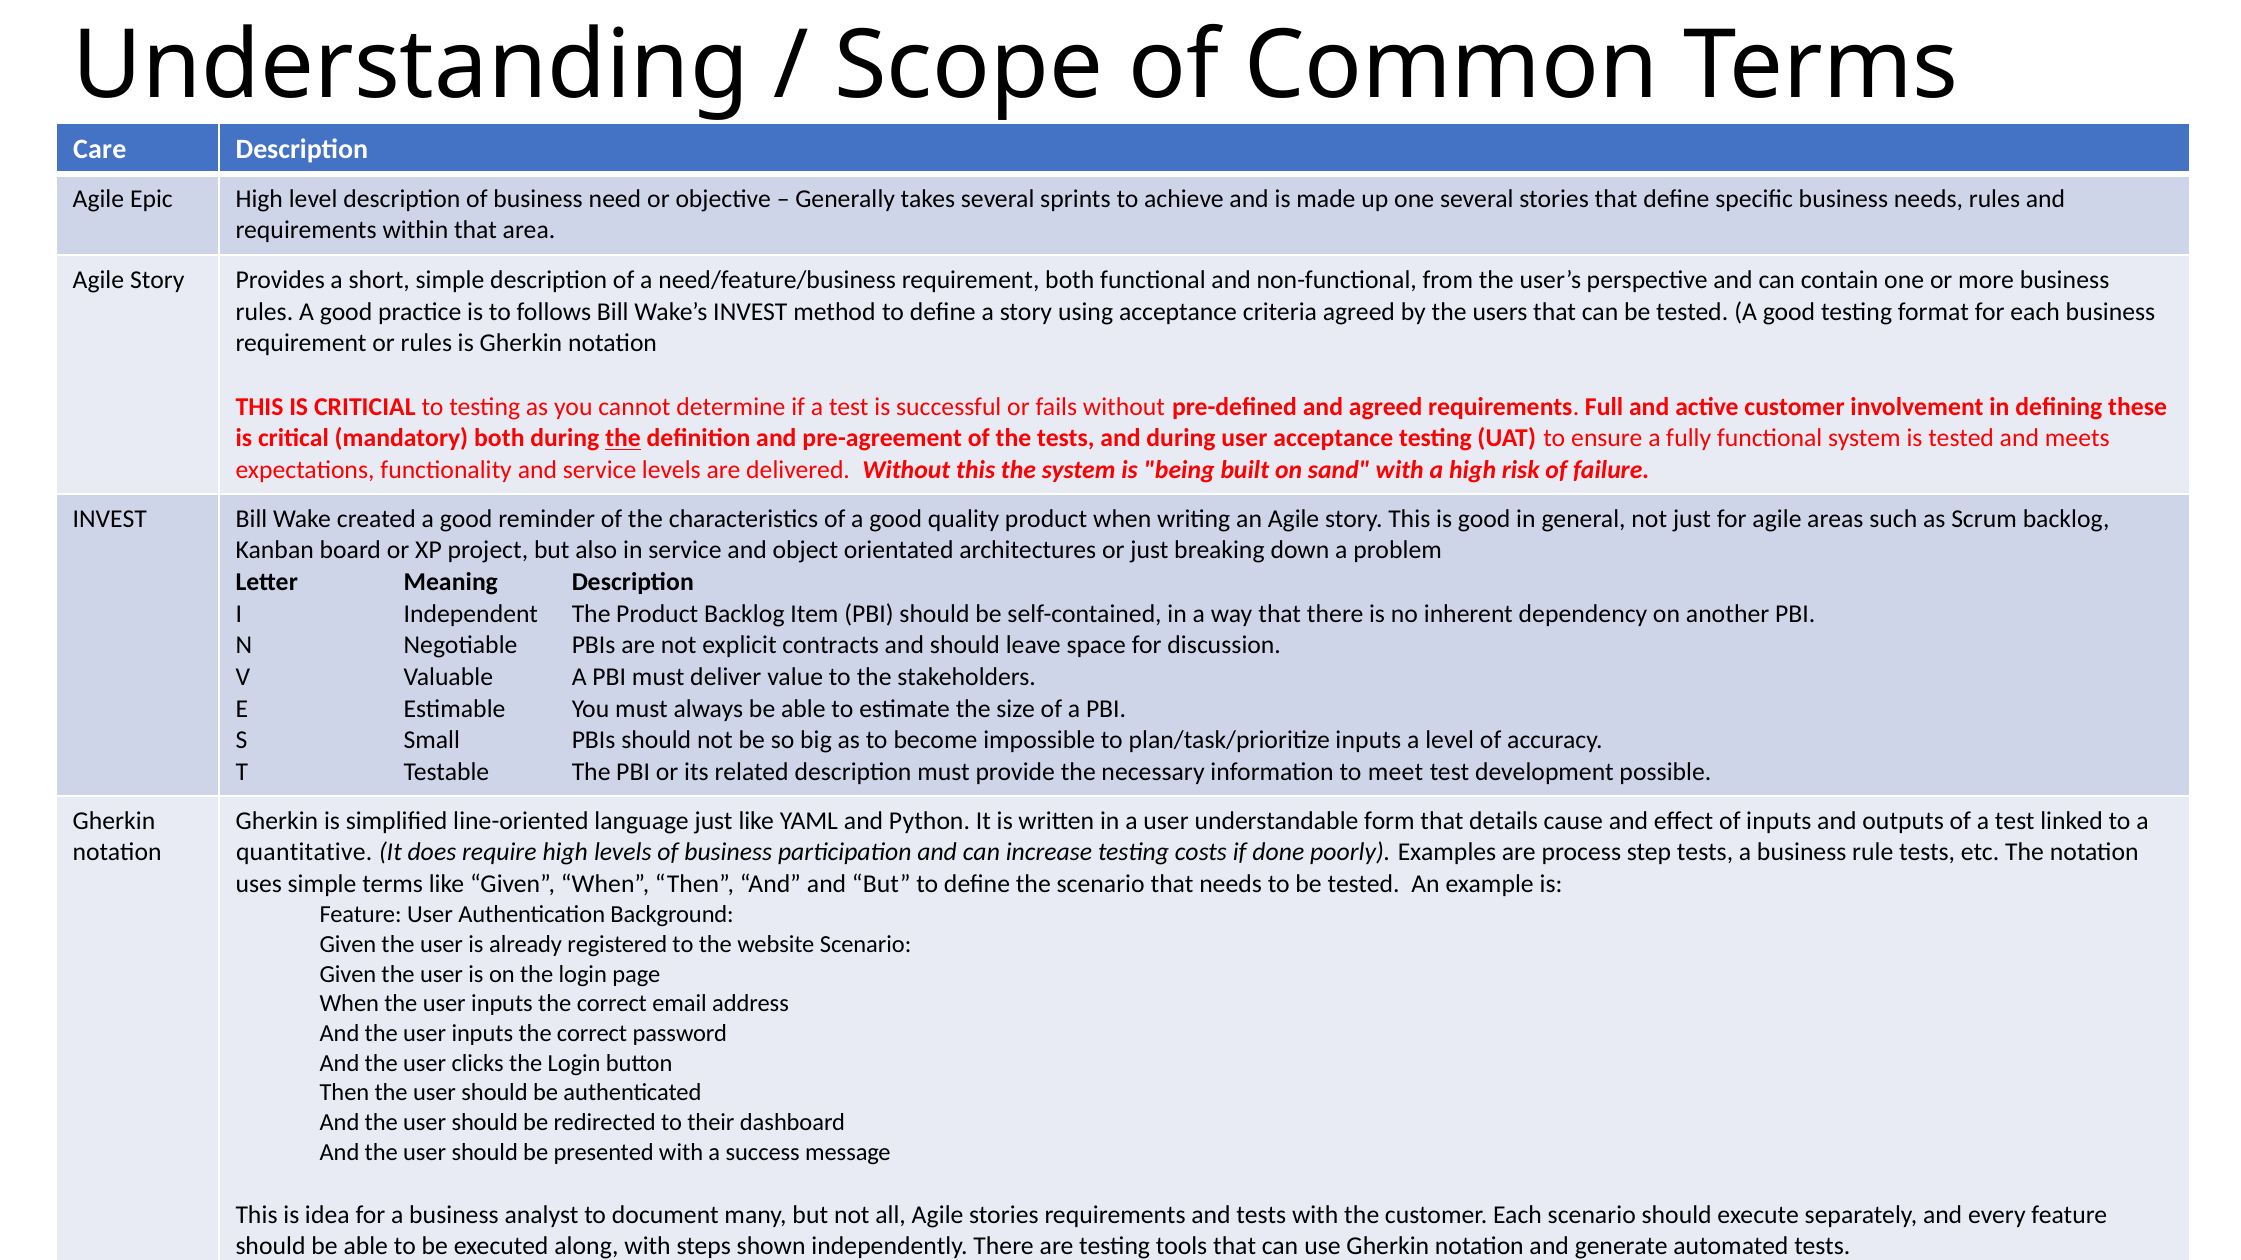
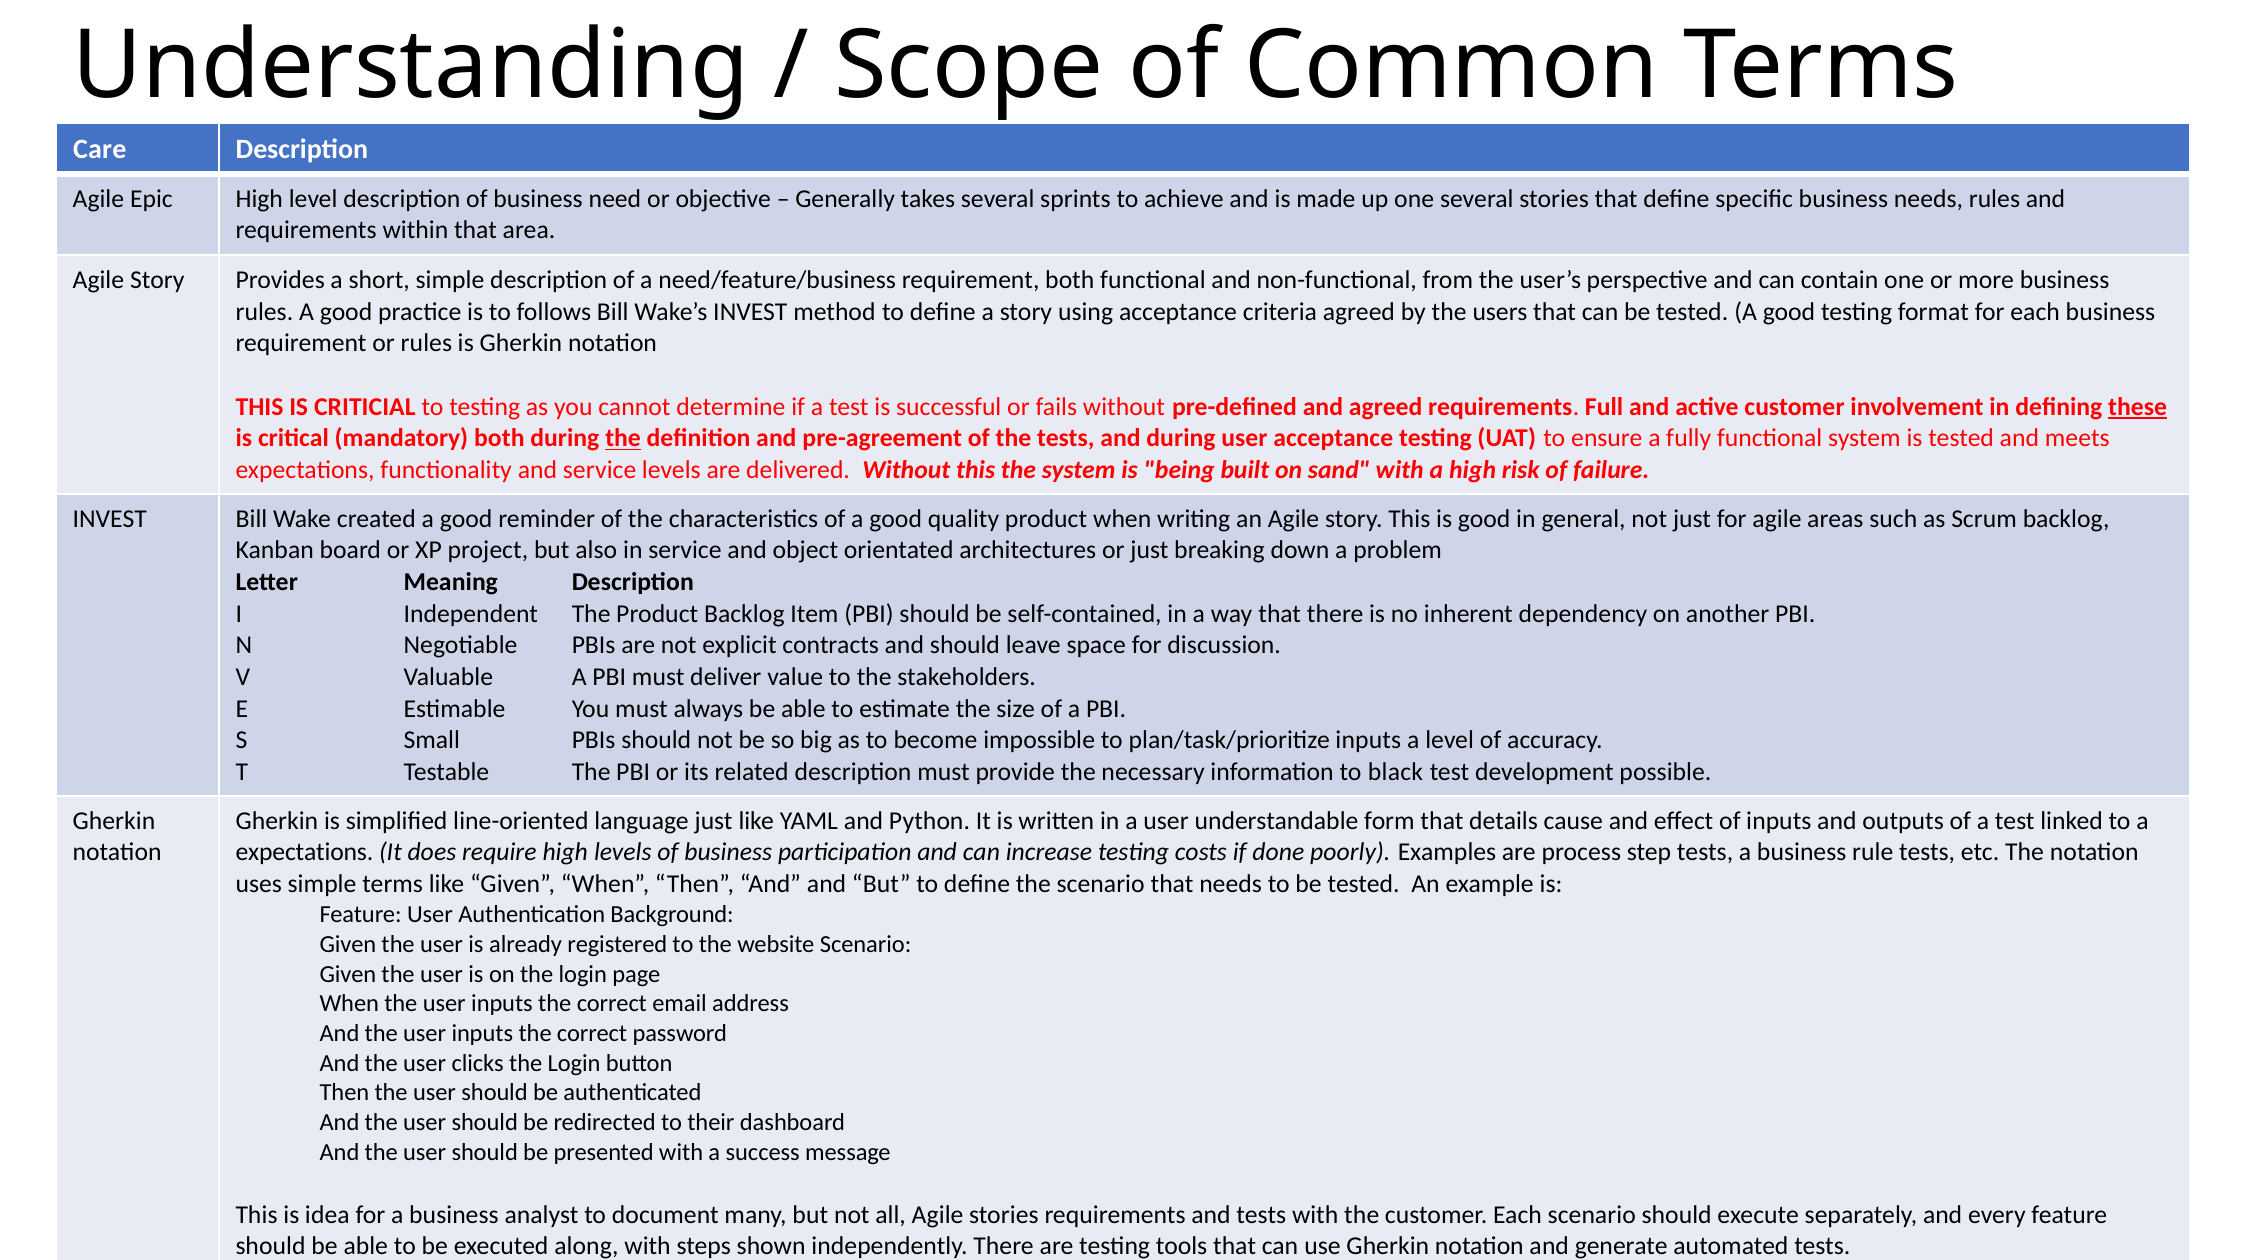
these underline: none -> present (2138, 407)
meet: meet -> black (1395, 772)
quantitative: quantitative -> expectations (304, 853)
